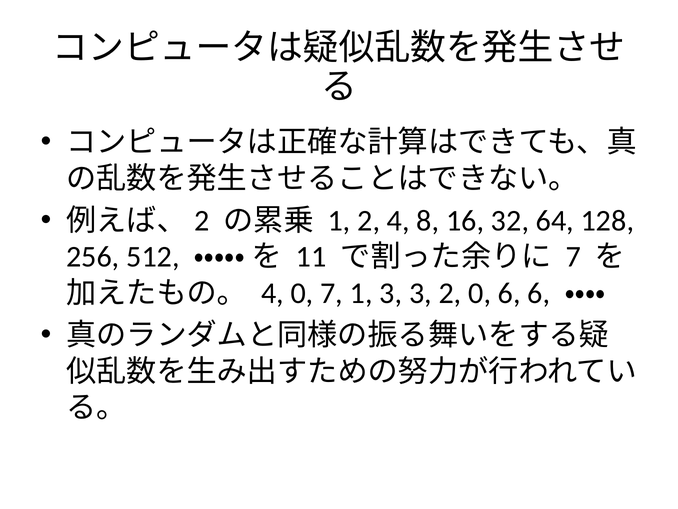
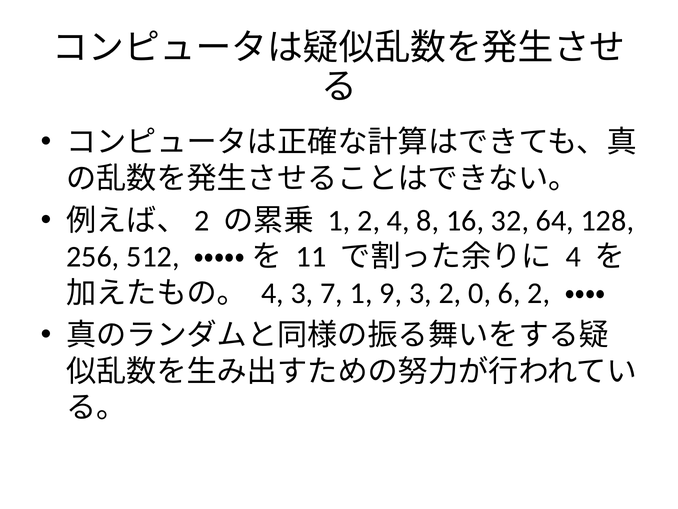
7: 7 -> 4 (573, 257)
4 0: 0 -> 3 (302, 293)
1 3: 3 -> 9 (391, 293)
6 6: 6 -> 2 (539, 293)
